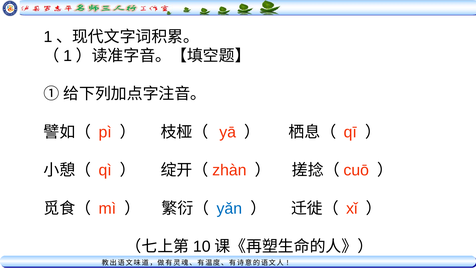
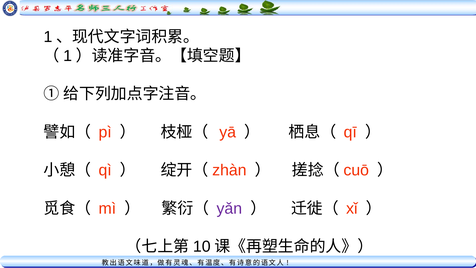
yǎn colour: blue -> purple (229, 208)
